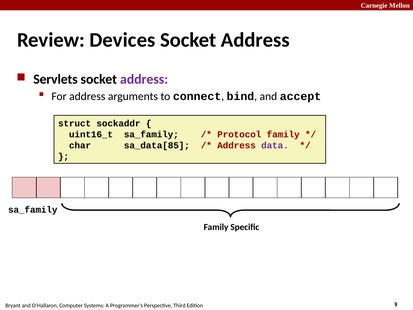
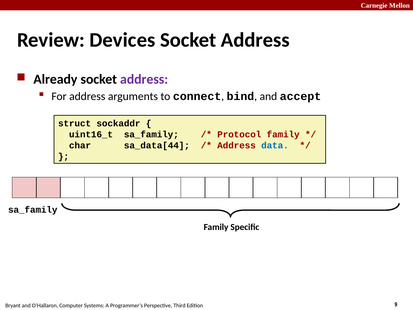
Servlets: Servlets -> Already (55, 79)
sa_data[85: sa_data[85 -> sa_data[44 (157, 145)
data colour: purple -> blue (275, 145)
